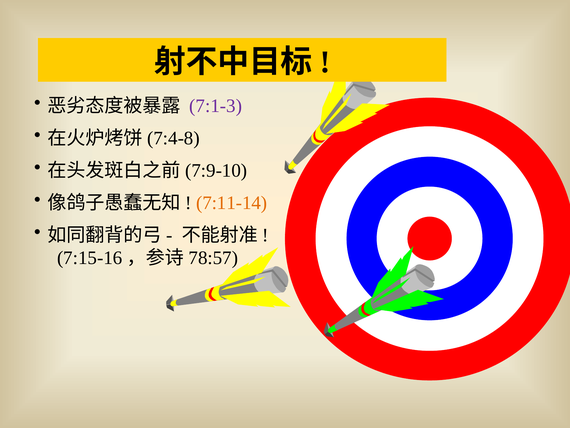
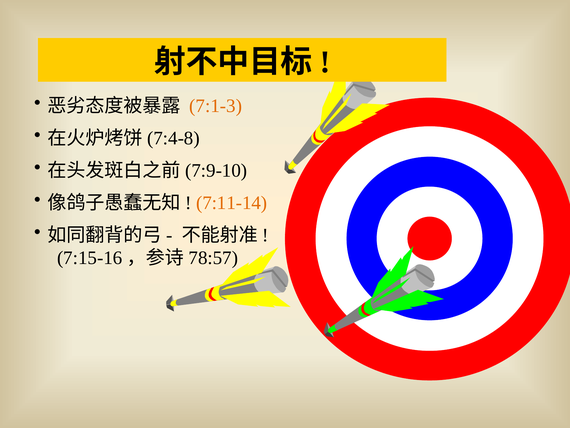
7:1-3 colour: purple -> orange (216, 106)
